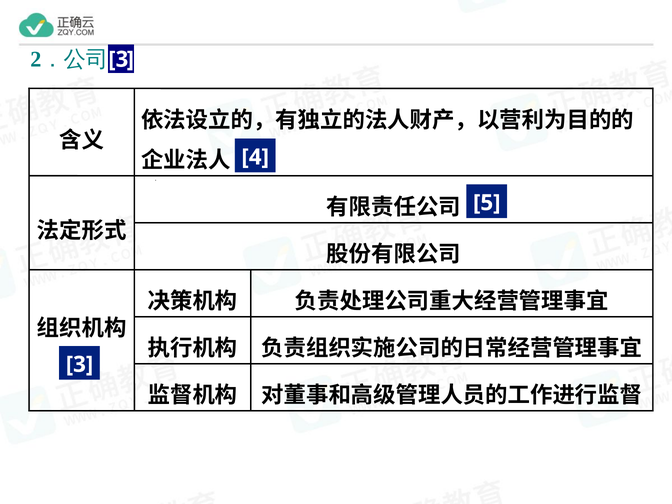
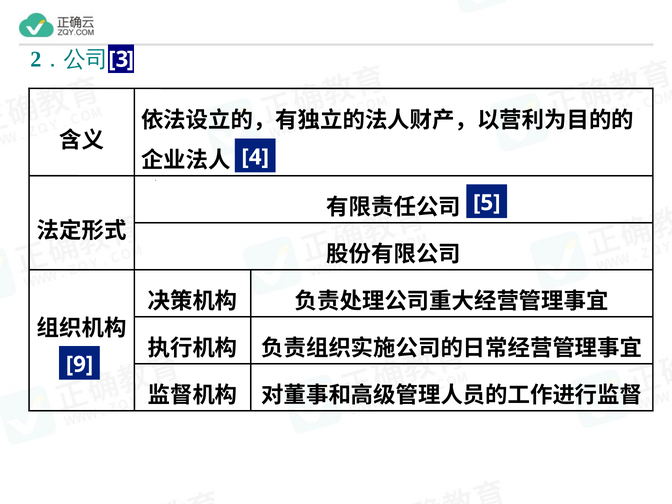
3: 3 -> 9 (79, 364)
